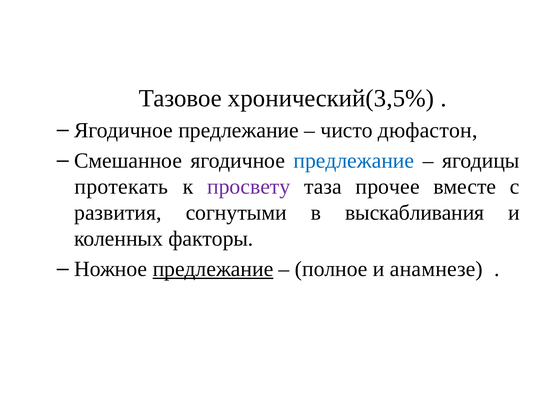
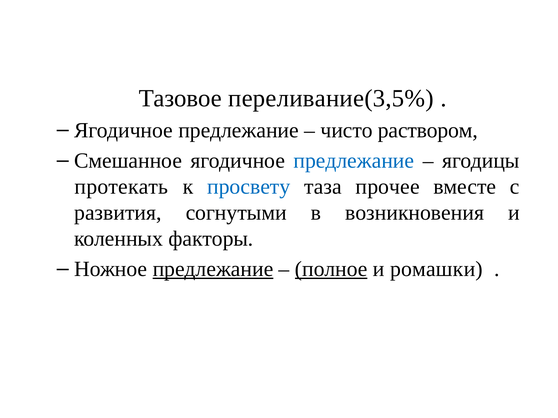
хронический(3,5%: хронический(3,5% -> переливание(3,5% (331, 98)
дюфастон: дюфастон -> раствором (428, 130)
просвету colour: purple -> blue (249, 187)
выскабливания: выскабливания -> возникновения (415, 213)
полное underline: none -> present (331, 269)
анамнезе: анамнезе -> ромашки (436, 269)
